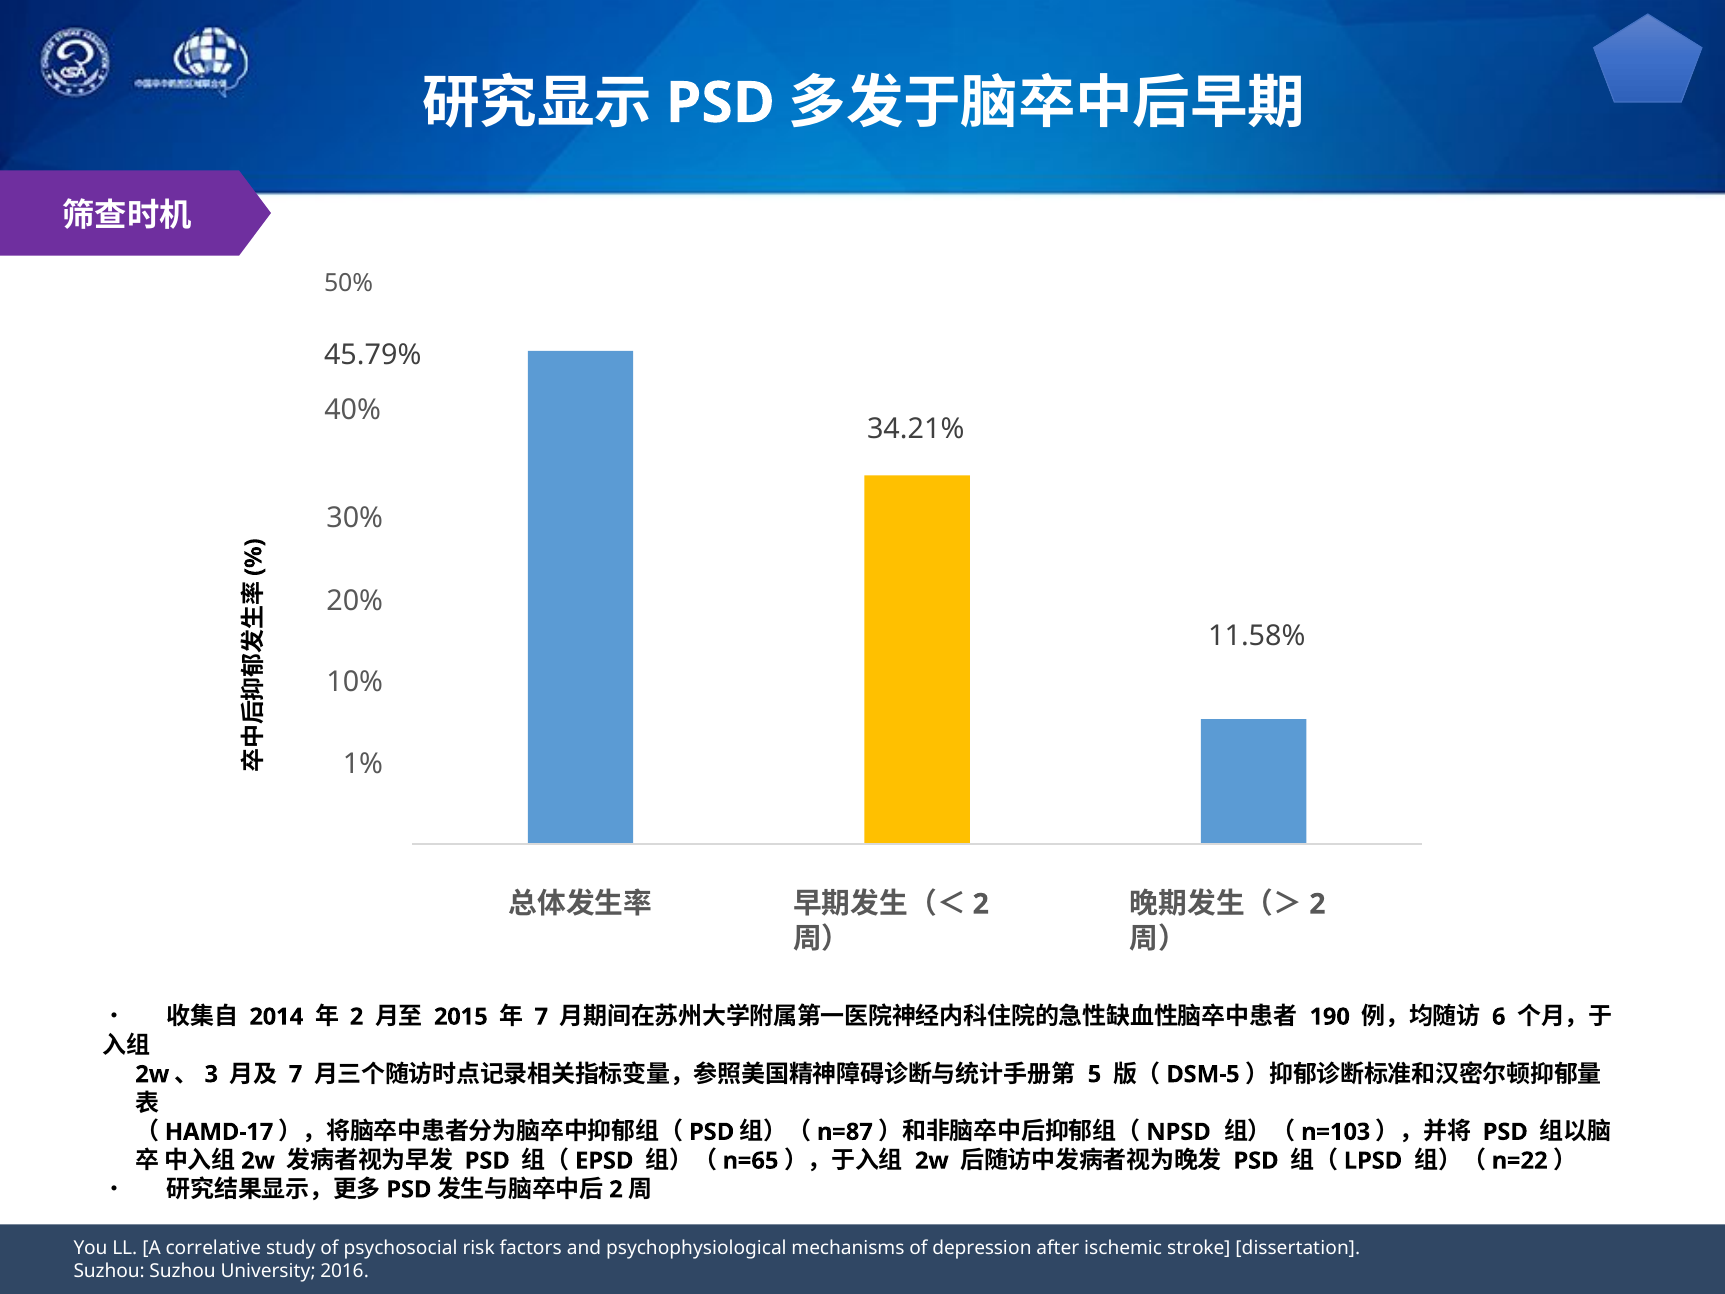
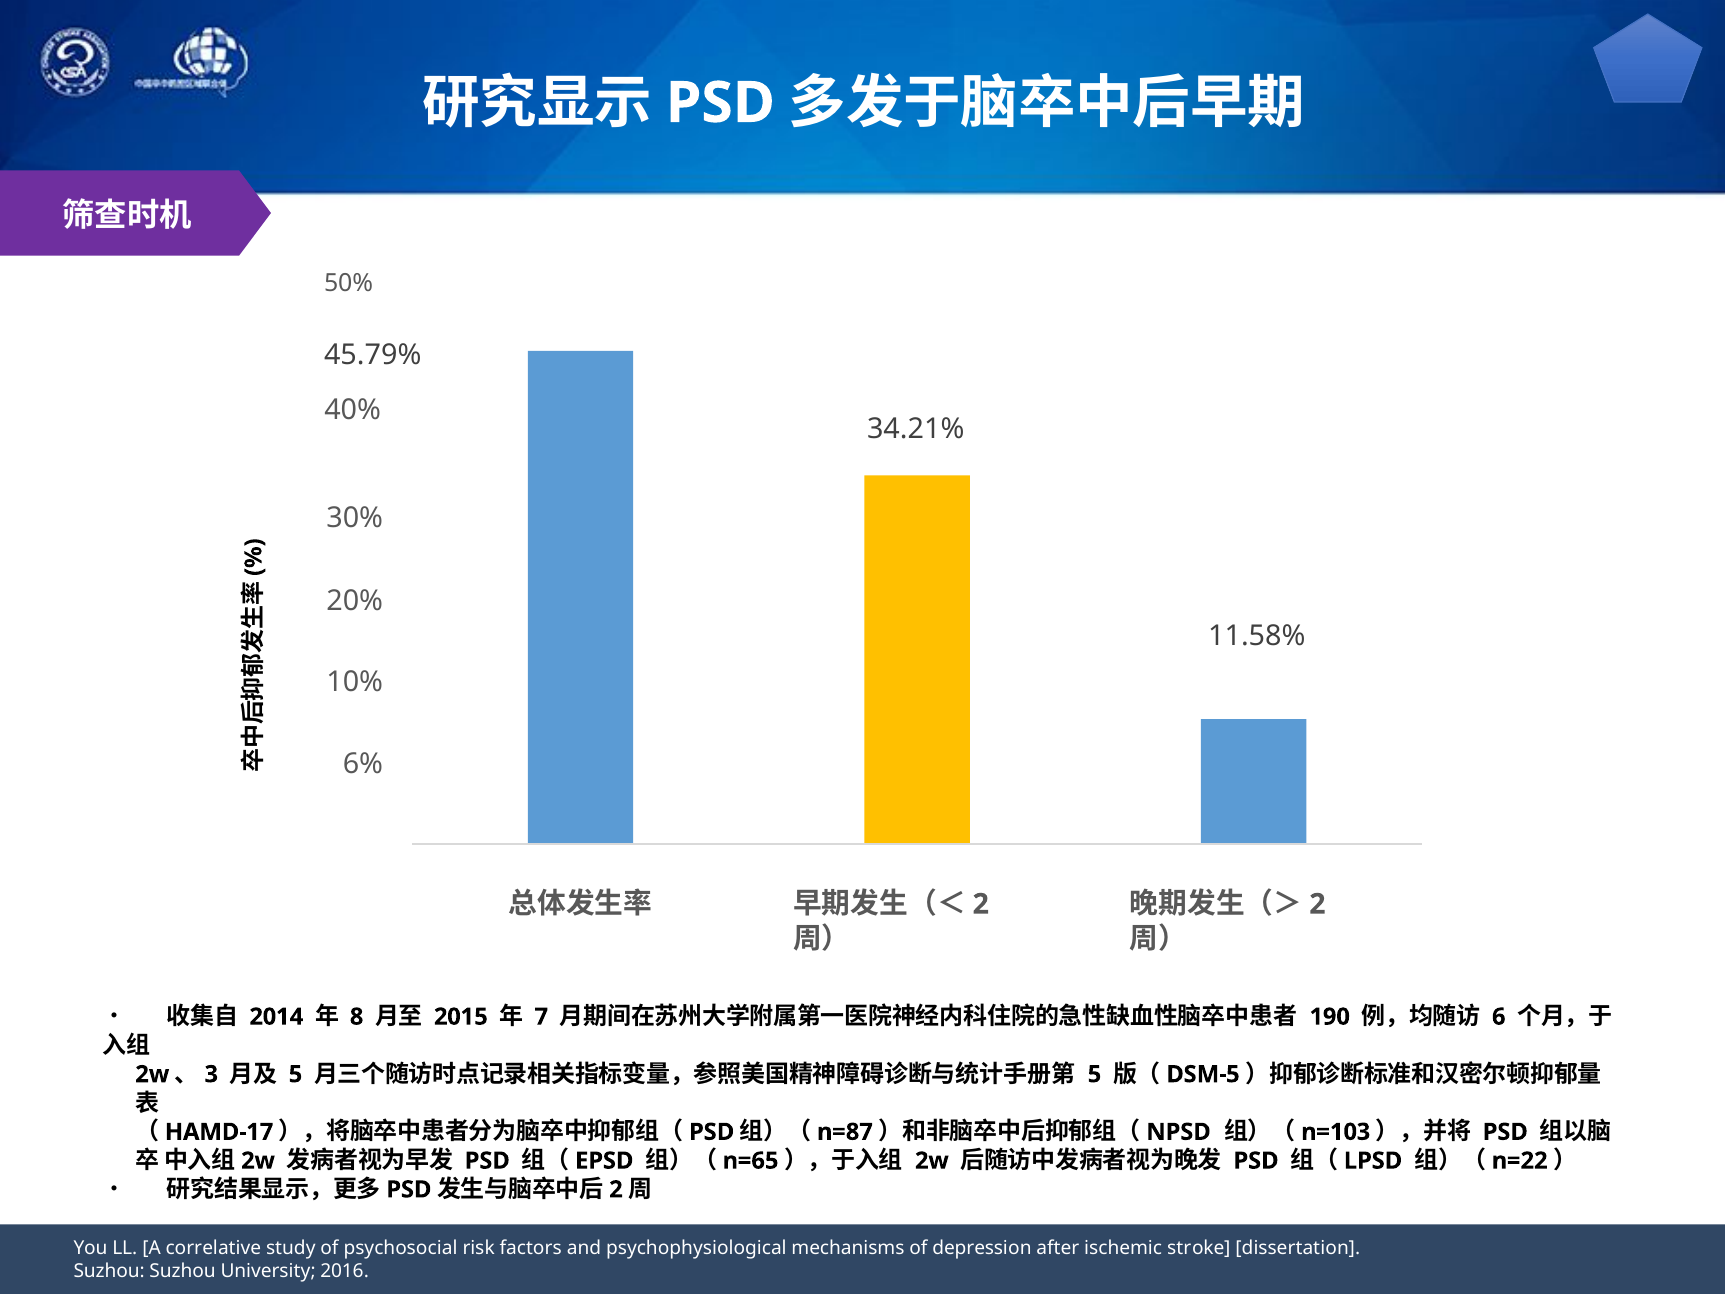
1%: 1% -> 6% (363, 764)
2: 2 -> 8 (357, 1017)
7: 7 -> 5 (295, 1074)
